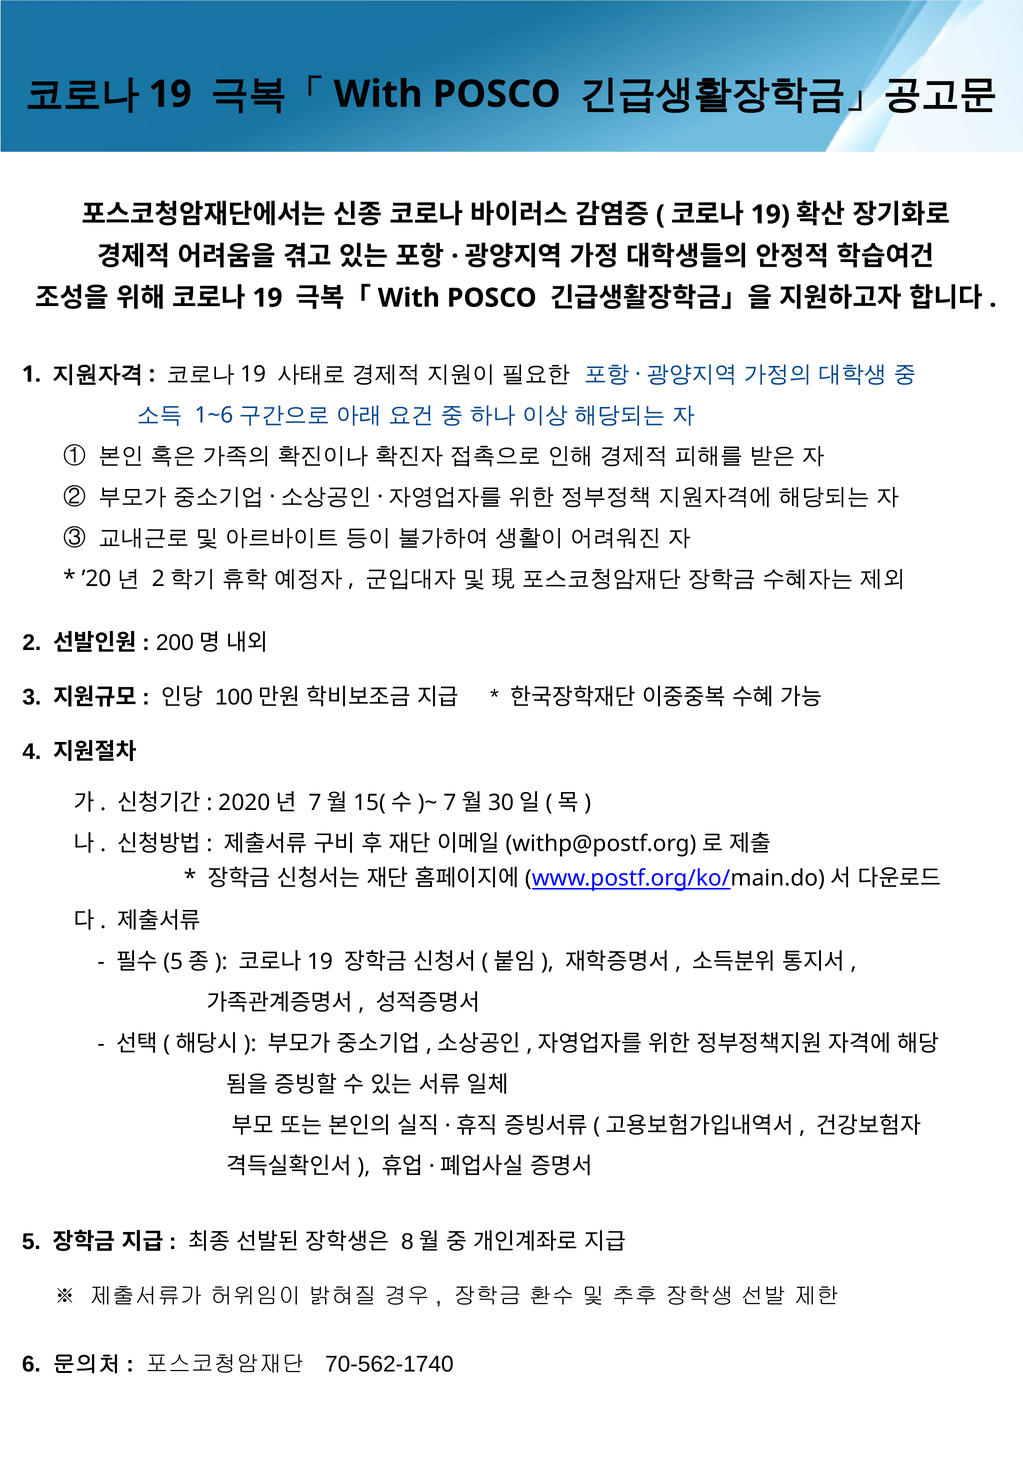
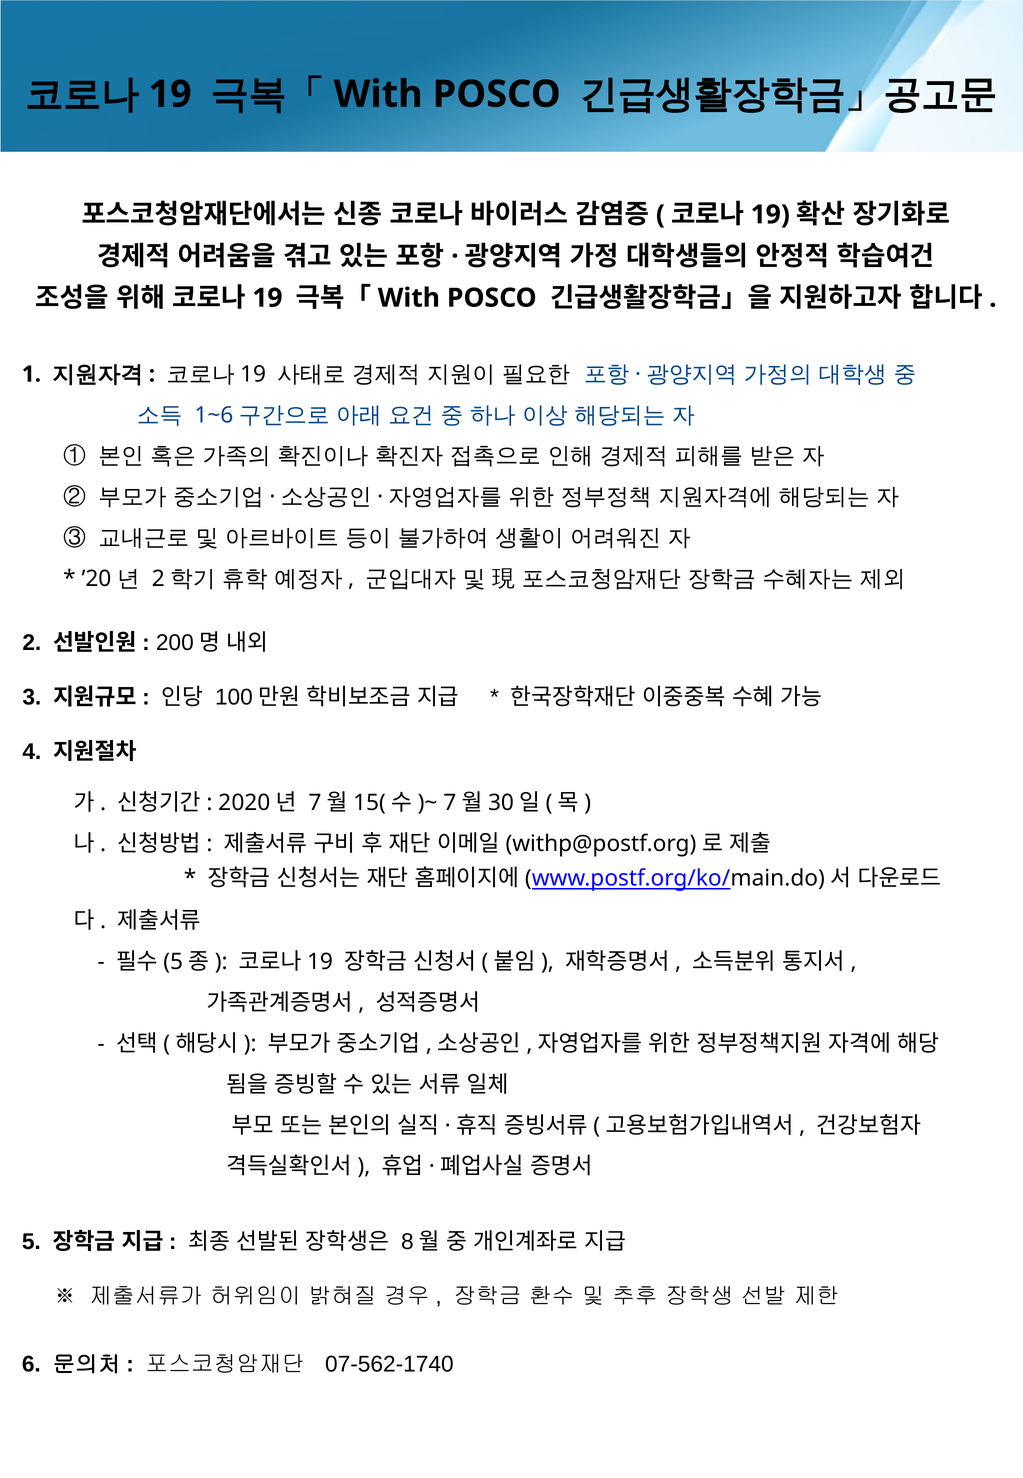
70-562-1740: 70-562-1740 -> 07-562-1740 (389, 1364)
